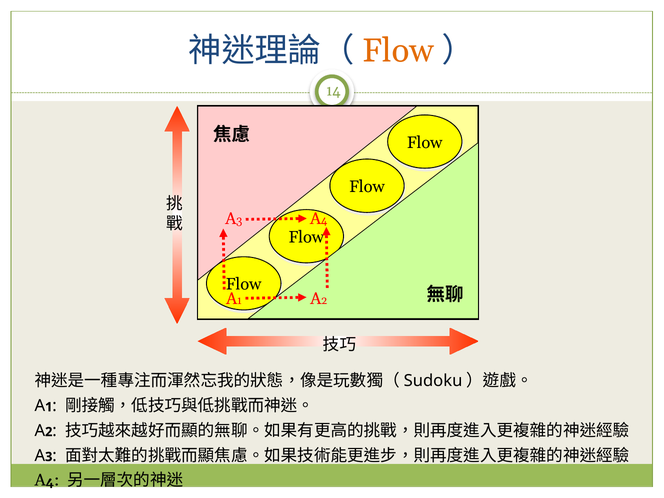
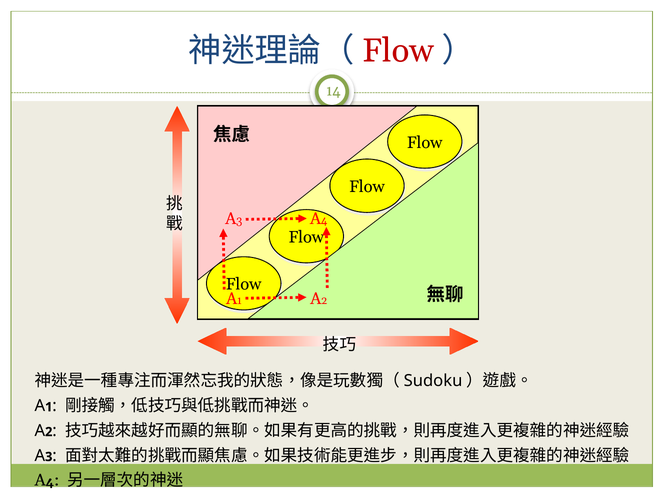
Flow colour: orange -> red (398, 51)
